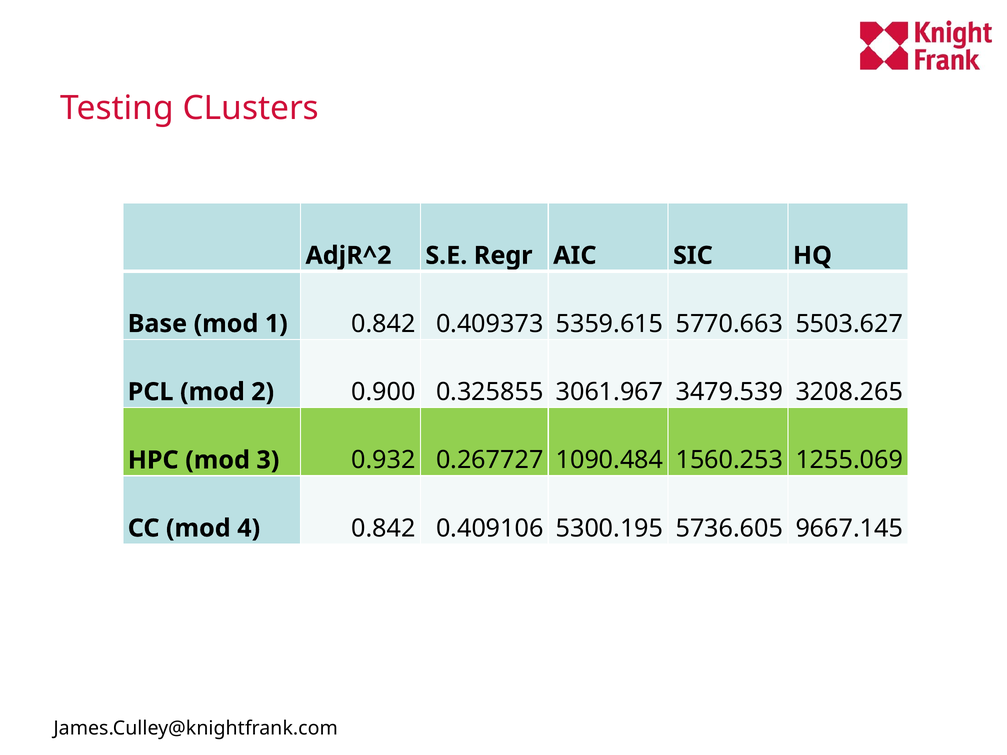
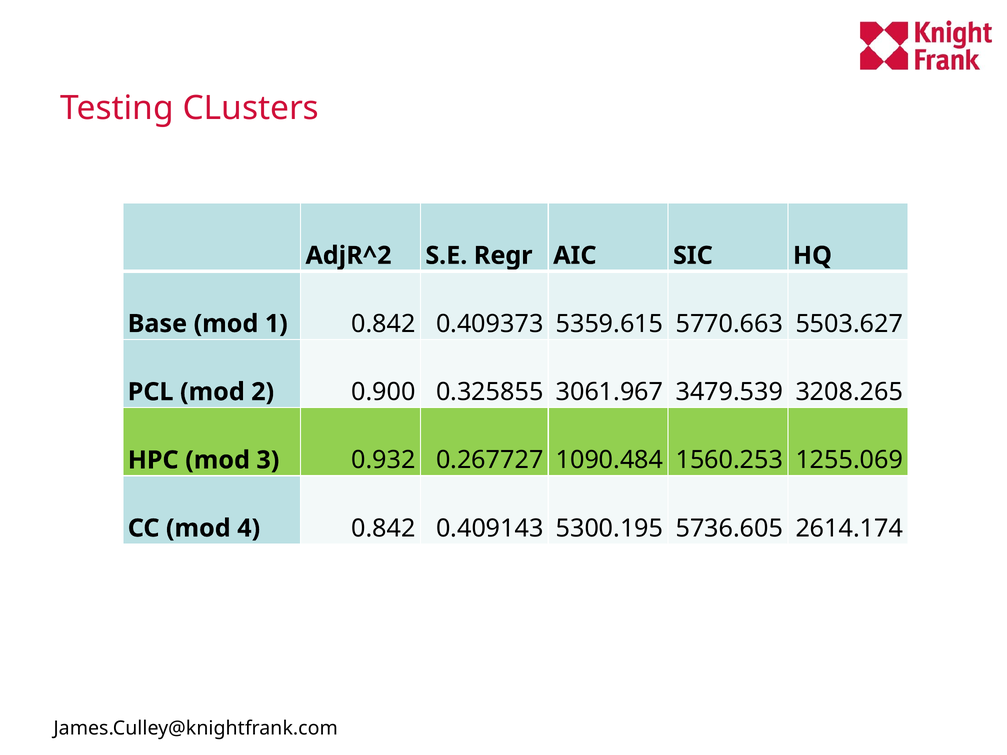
0.409106: 0.409106 -> 0.409143 (490, 528)
9667.145: 9667.145 -> 2614.174 (849, 528)
